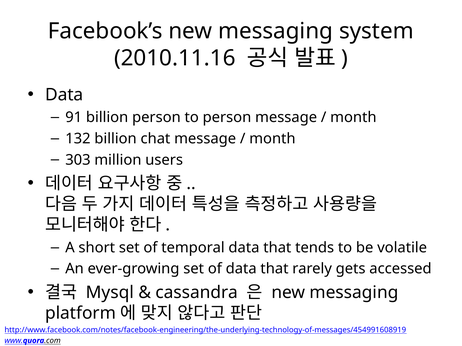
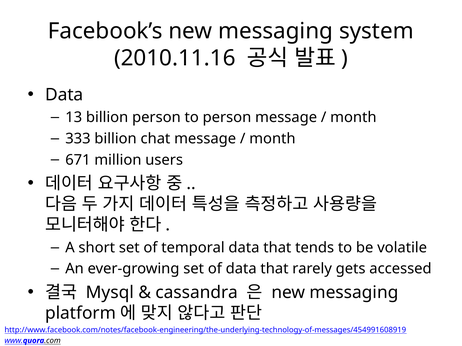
91: 91 -> 13 (74, 117)
132: 132 -> 333 (78, 139)
303: 303 -> 671 (78, 160)
